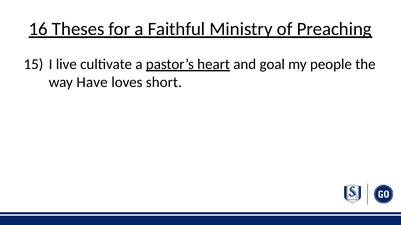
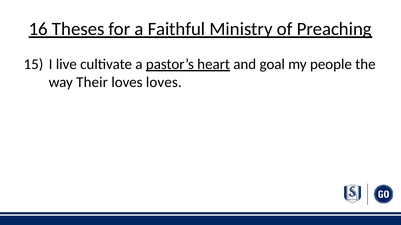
Have: Have -> Their (92, 82)
loves short: short -> loves (164, 82)
